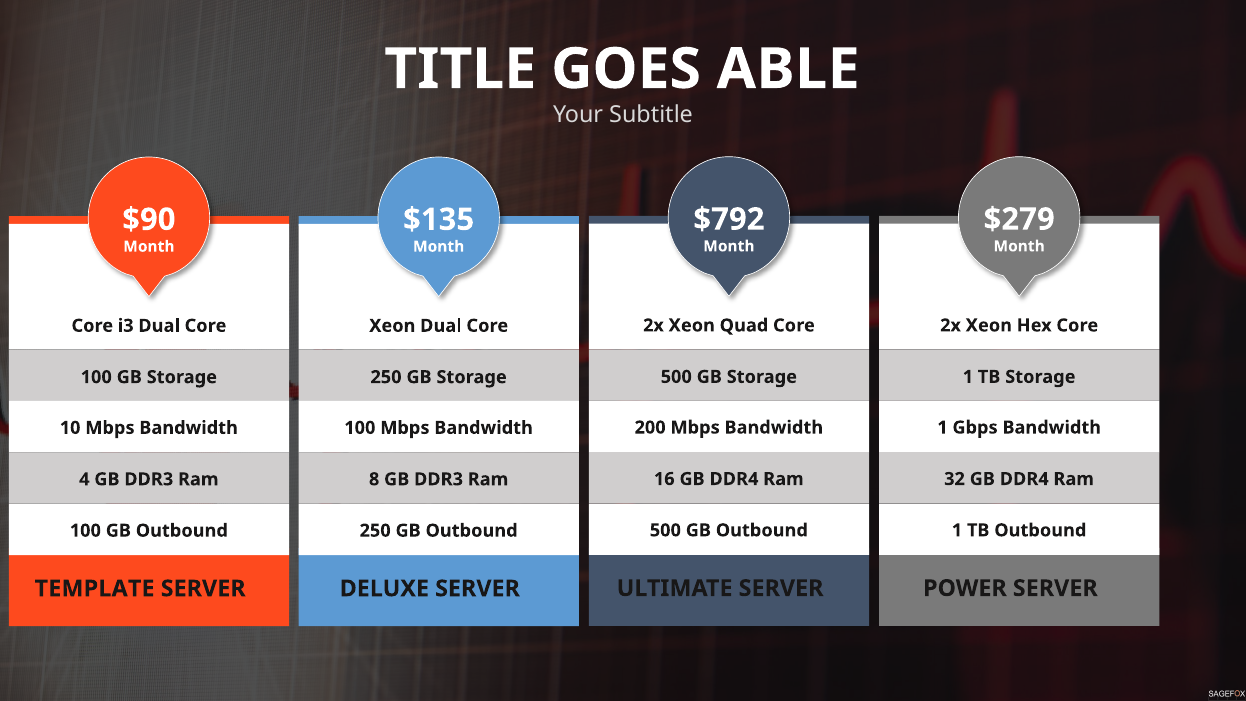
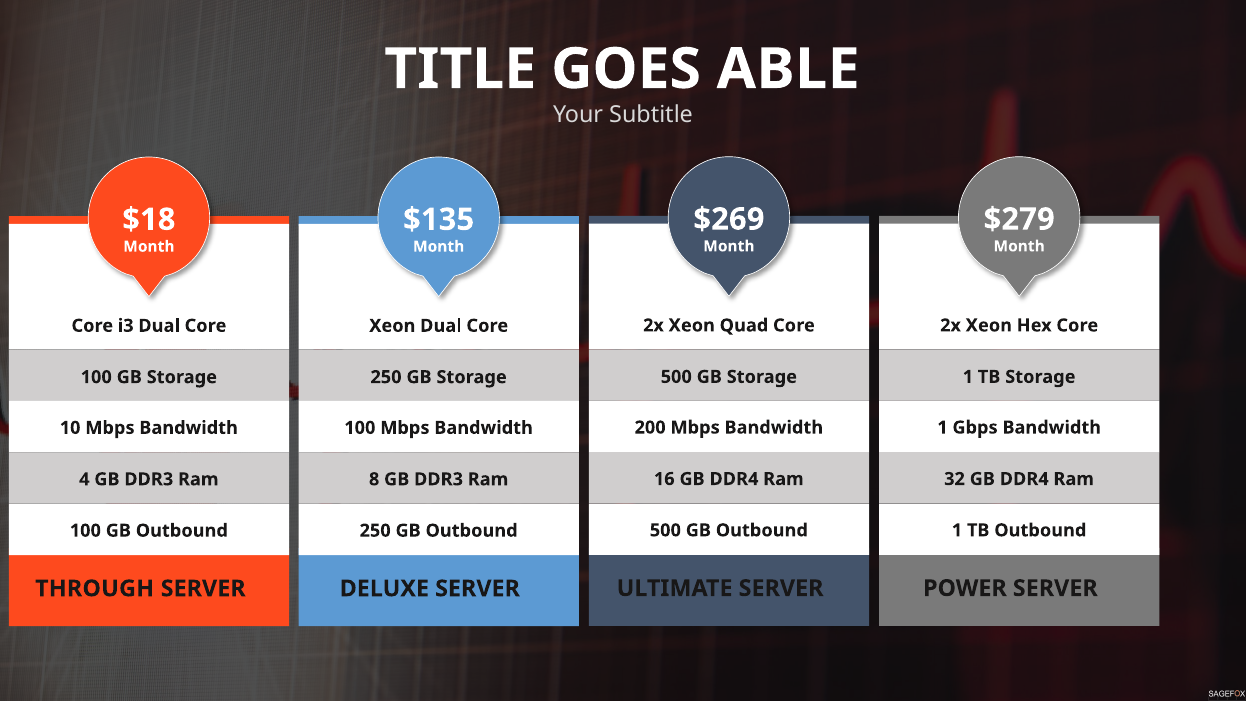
$792: $792 -> $269 (729, 219)
$90: $90 -> $18 (149, 220)
TEMPLATE: TEMPLATE -> THROUGH (95, 588)
